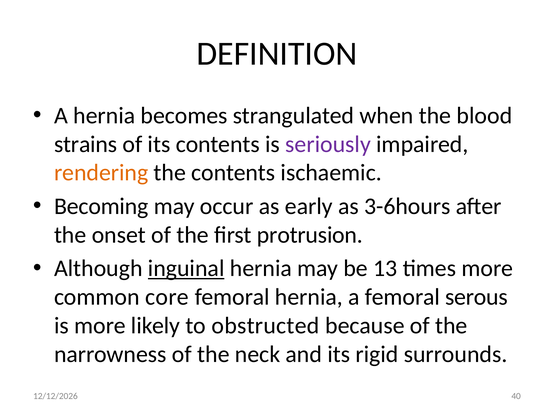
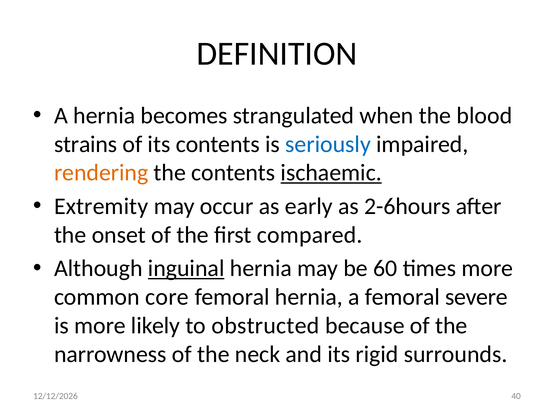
seriously colour: purple -> blue (328, 144)
ischaemic underline: none -> present (331, 173)
Becoming: Becoming -> Extremity (101, 207)
3-6hours: 3-6hours -> 2-6hours (407, 207)
protrusion: protrusion -> compared (310, 235)
13: 13 -> 60 (385, 269)
serous: serous -> severe (476, 297)
